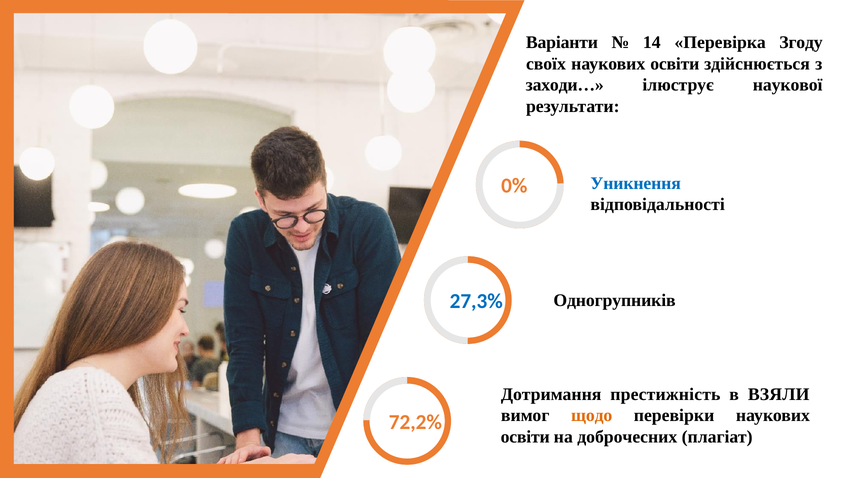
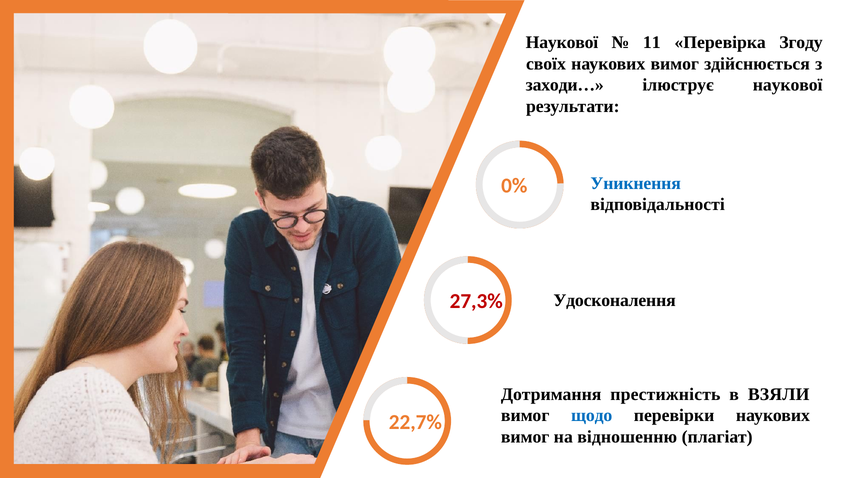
Варіанти: Варіанти -> Наукової (562, 42)
14: 14 -> 11 (652, 42)
своїх наукових освіти: освіти -> вимог (675, 64)
Одногрупників: Одногрупників -> Удосконалення (615, 300)
27,3% colour: blue -> red (476, 301)
щодо colour: orange -> blue (592, 415)
72,2%: 72,2% -> 22,7% (415, 422)
освіти: освіти -> вимог (525, 436)
доброчесних: доброчесних -> відношенню (627, 436)
